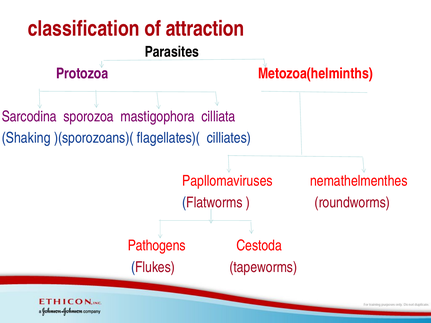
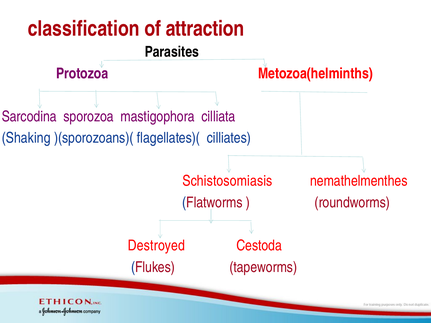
Papllomaviruses: Papllomaviruses -> Schistosomiasis (227, 181)
Pathogens: Pathogens -> Destroyed (156, 246)
